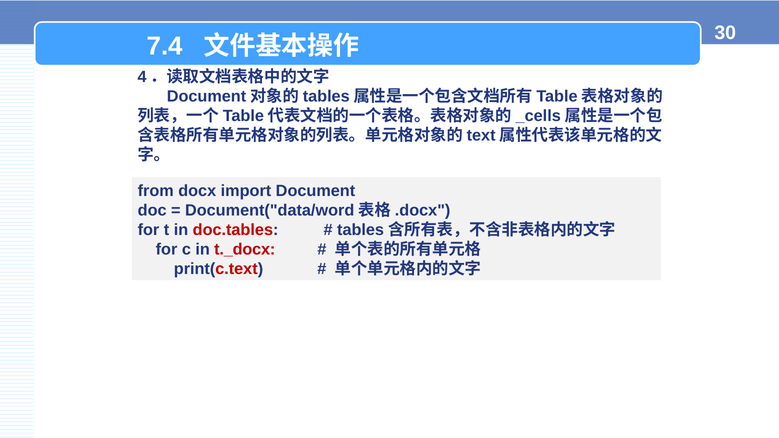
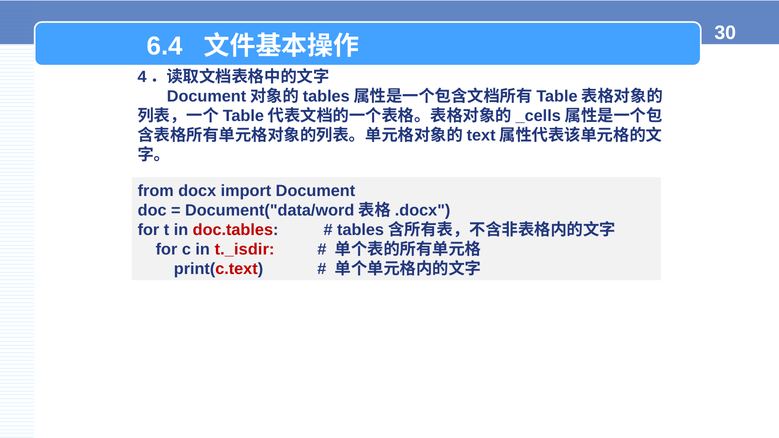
7.4: 7.4 -> 6.4 (165, 46)
t._docx: t._docx -> t._isdir (245, 249)
